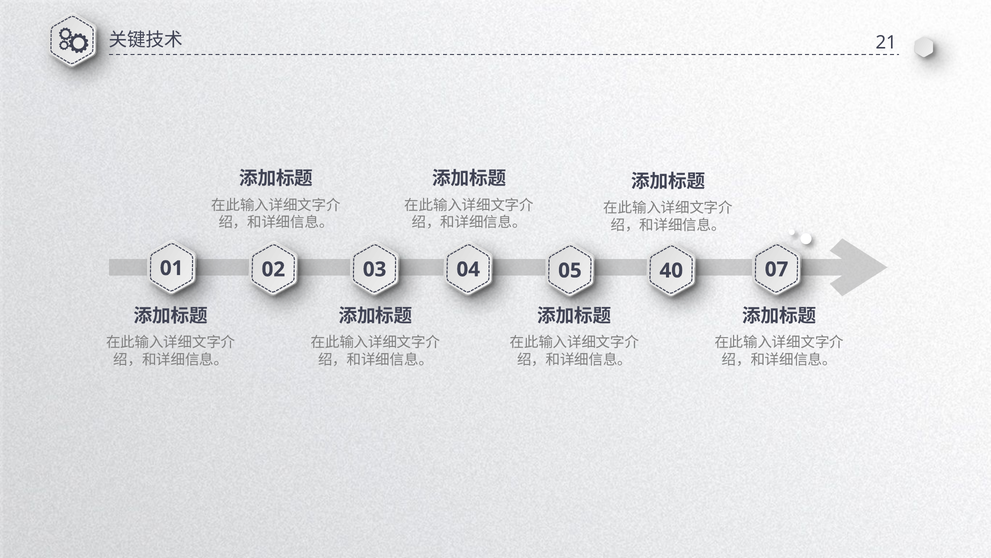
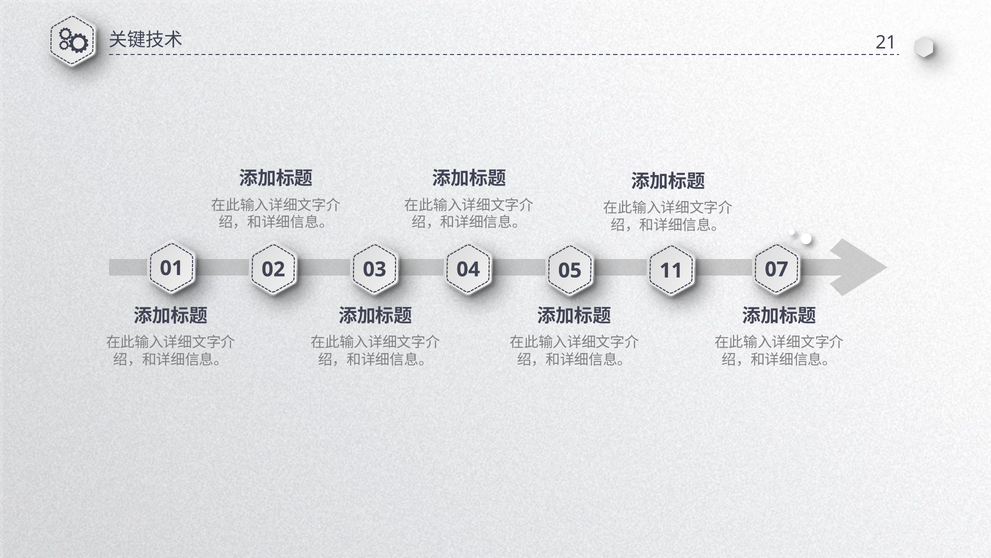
40: 40 -> 11 (671, 270)
